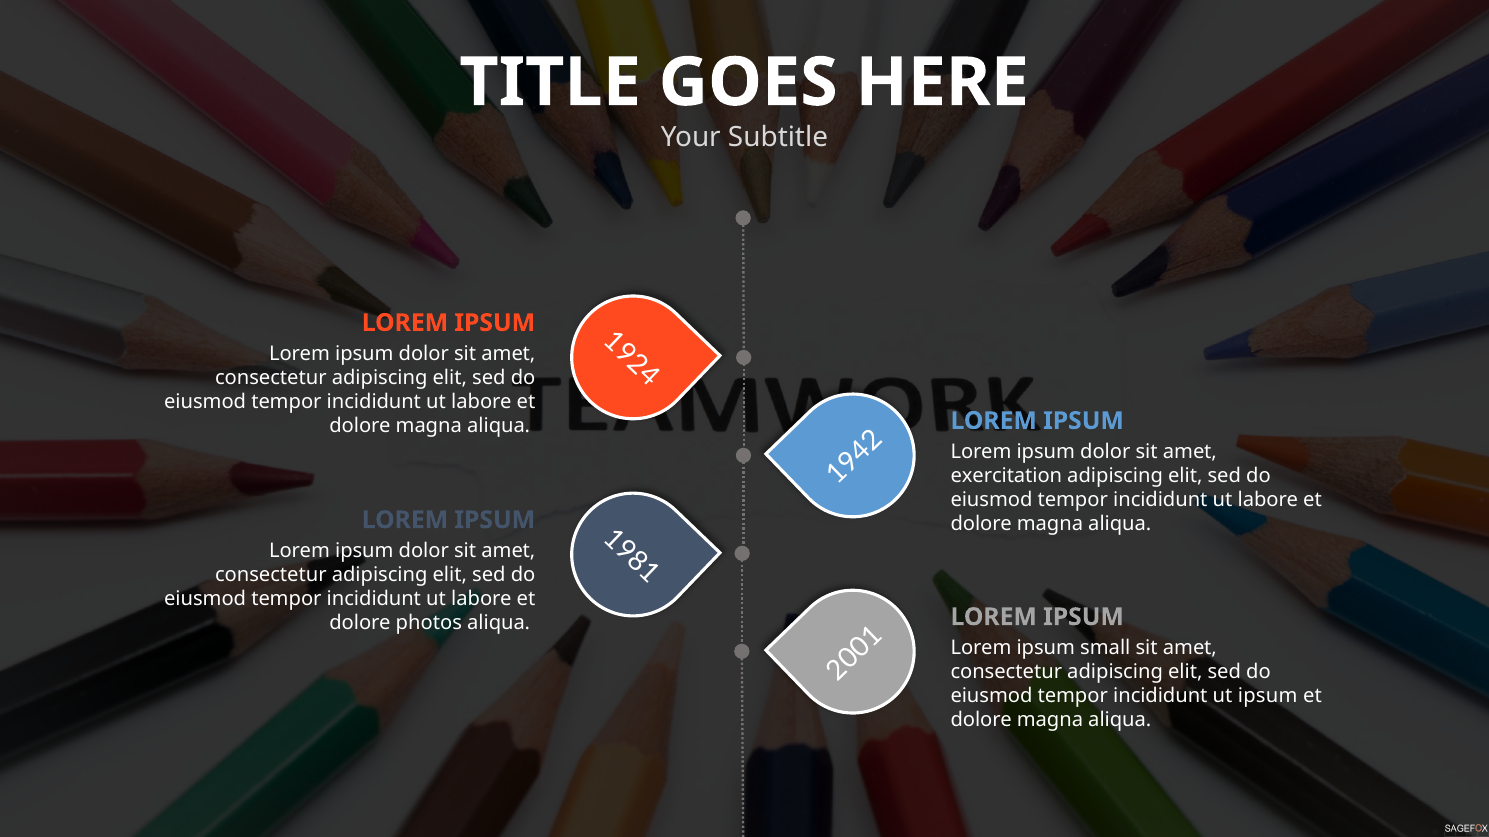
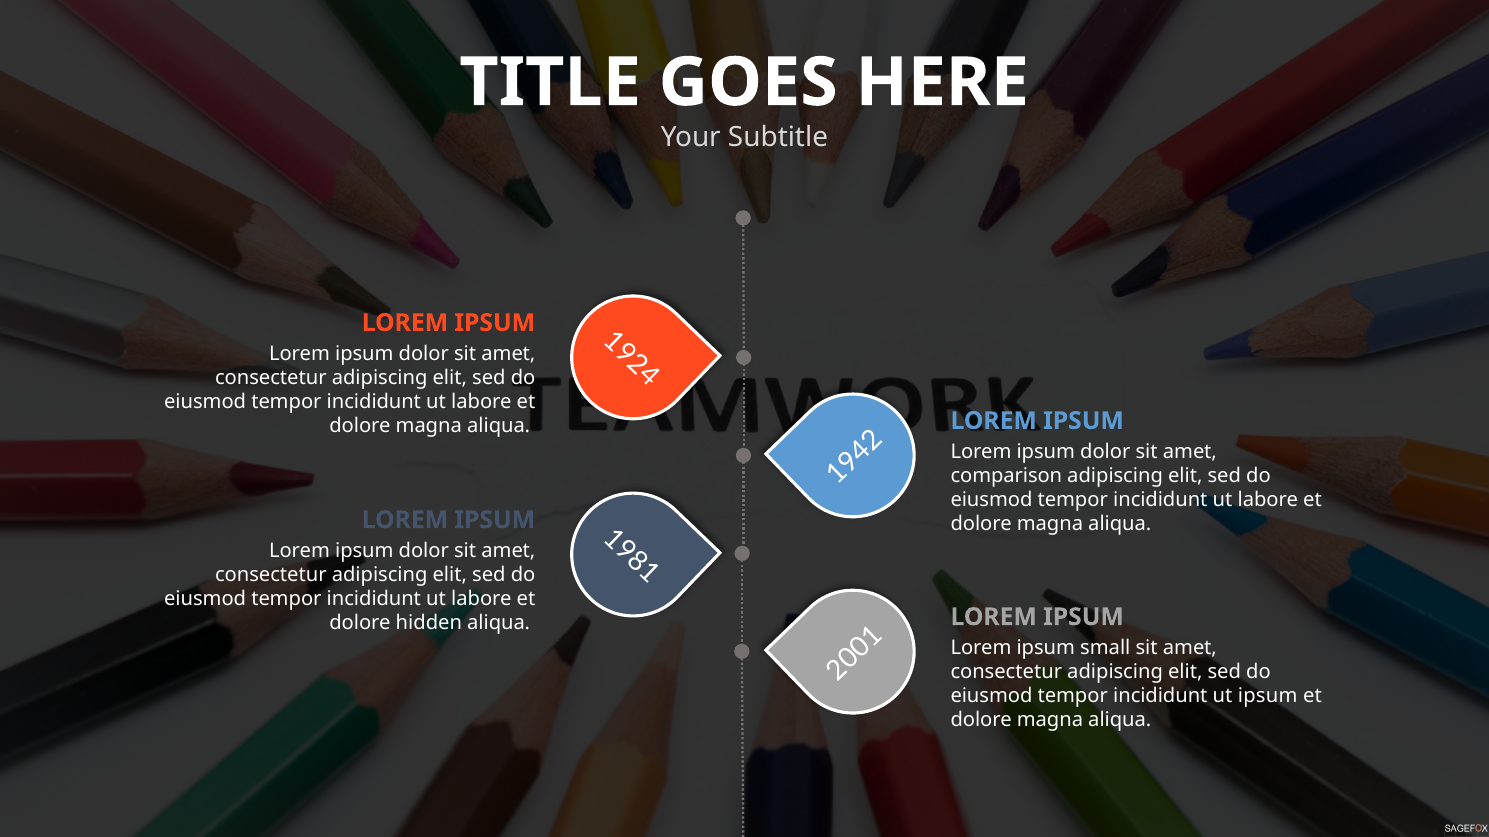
exercitation: exercitation -> comparison (1006, 476)
photos: photos -> hidden (429, 624)
